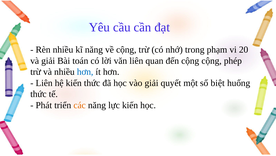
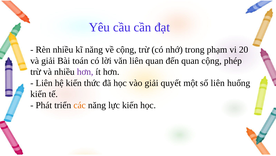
đến cộng: cộng -> quan (190, 60)
hơn colour: blue -> purple (85, 72)
số biệt: biệt -> liên (218, 83)
thức: thức -> kiến (38, 94)
